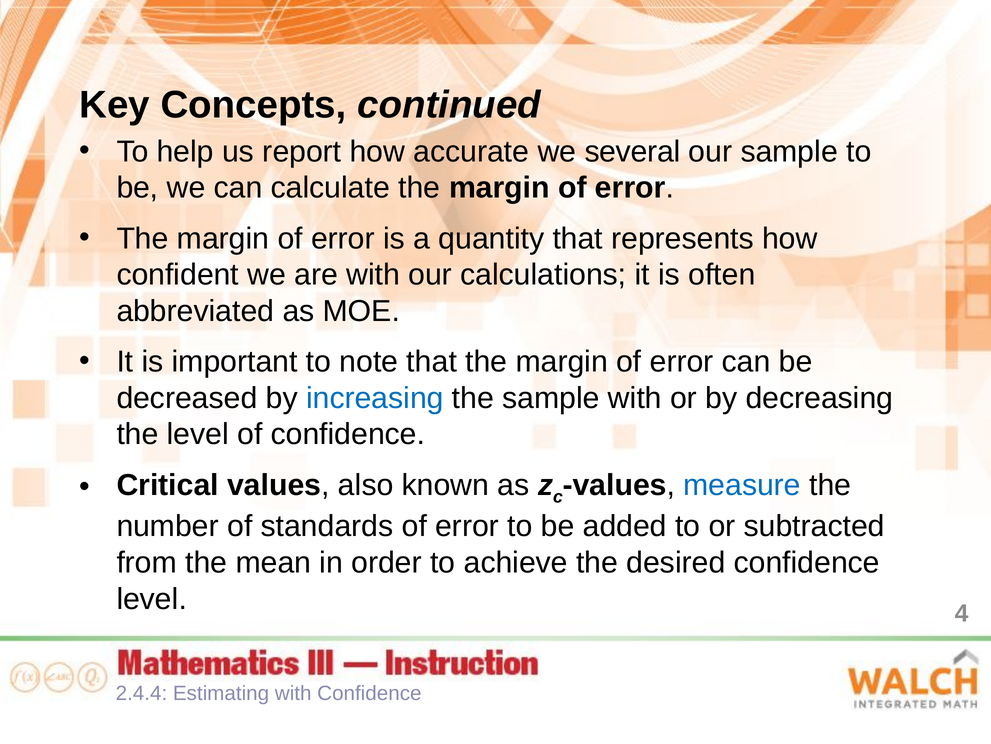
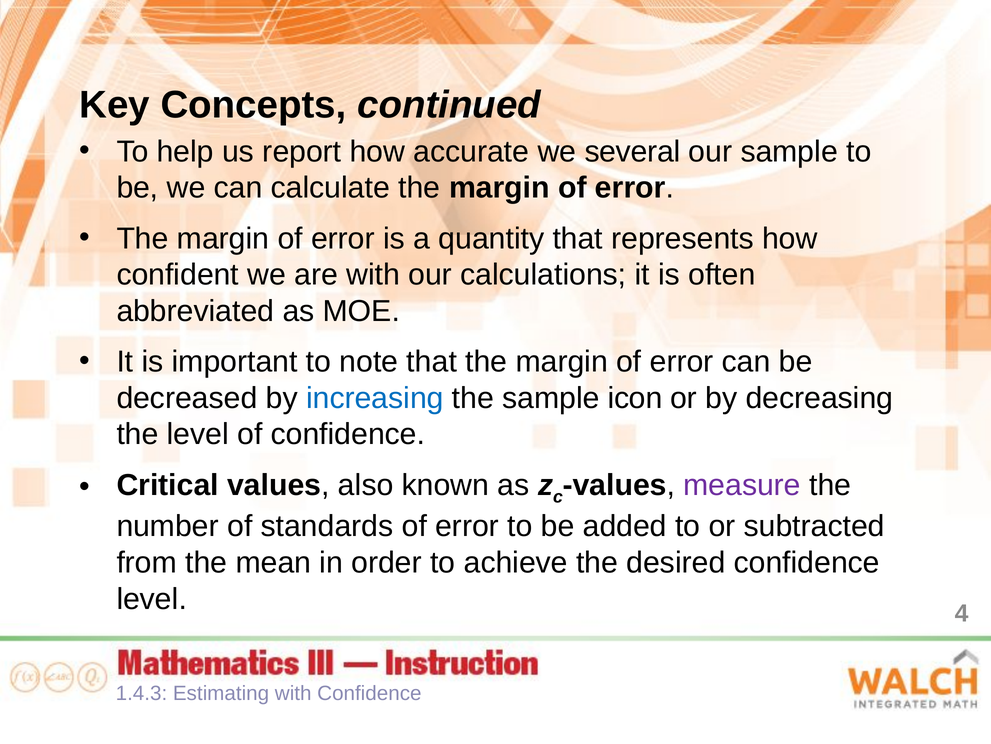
sample with: with -> icon (635, 398)
measure colour: blue -> purple (742, 485)
2.4.4: 2.4.4 -> 1.4.3 (141, 693)
